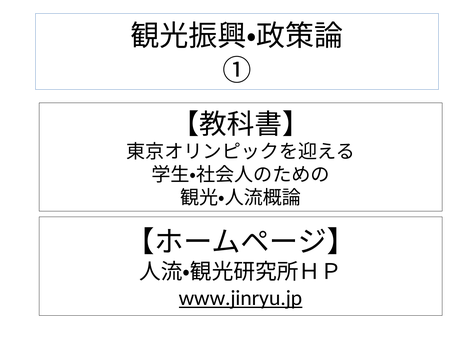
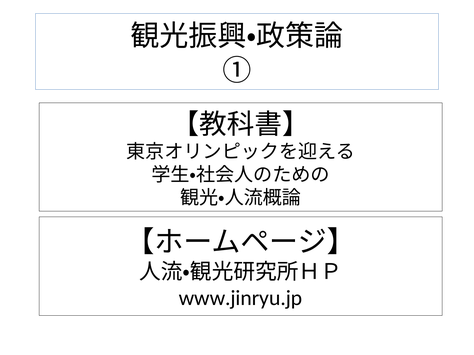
www.jinryu.jp underline: present -> none (241, 298)
